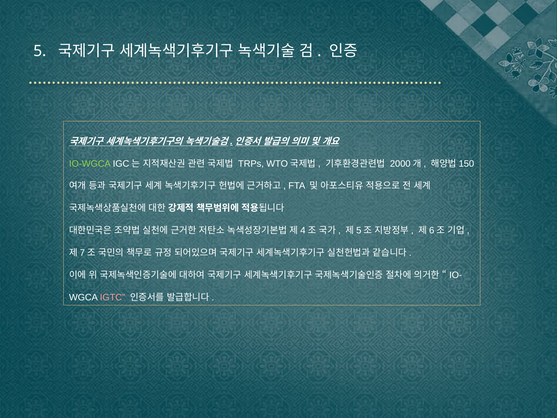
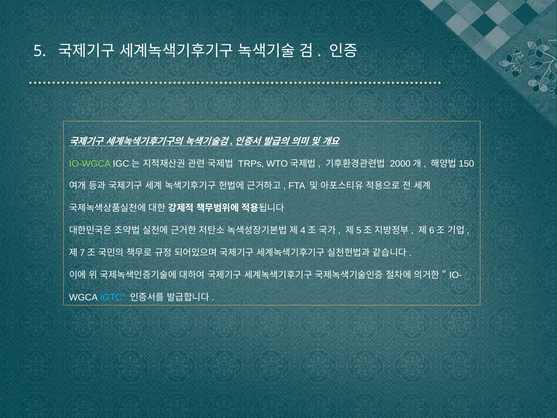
IGTC colour: pink -> light blue (113, 297)
